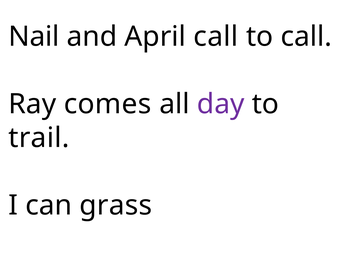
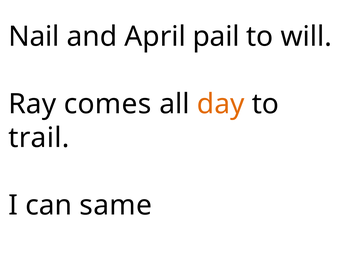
April call: call -> pail (216, 37)
to call: call -> will (306, 37)
day colour: purple -> orange (221, 104)
grass: grass -> same (116, 206)
